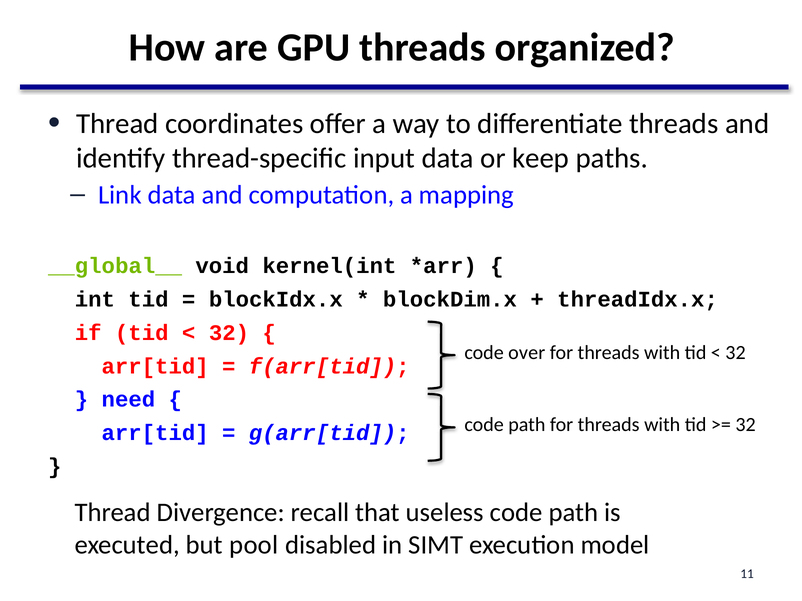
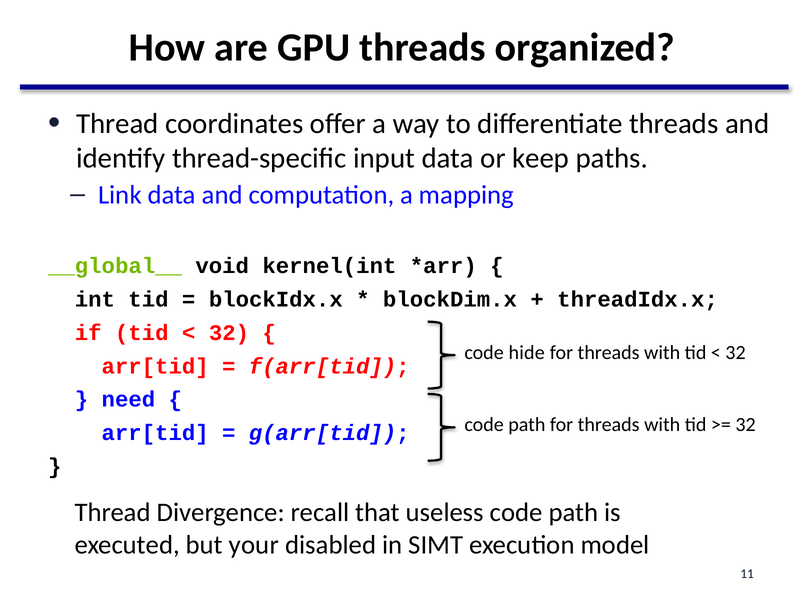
over: over -> hide (527, 353)
pool: pool -> your (254, 545)
